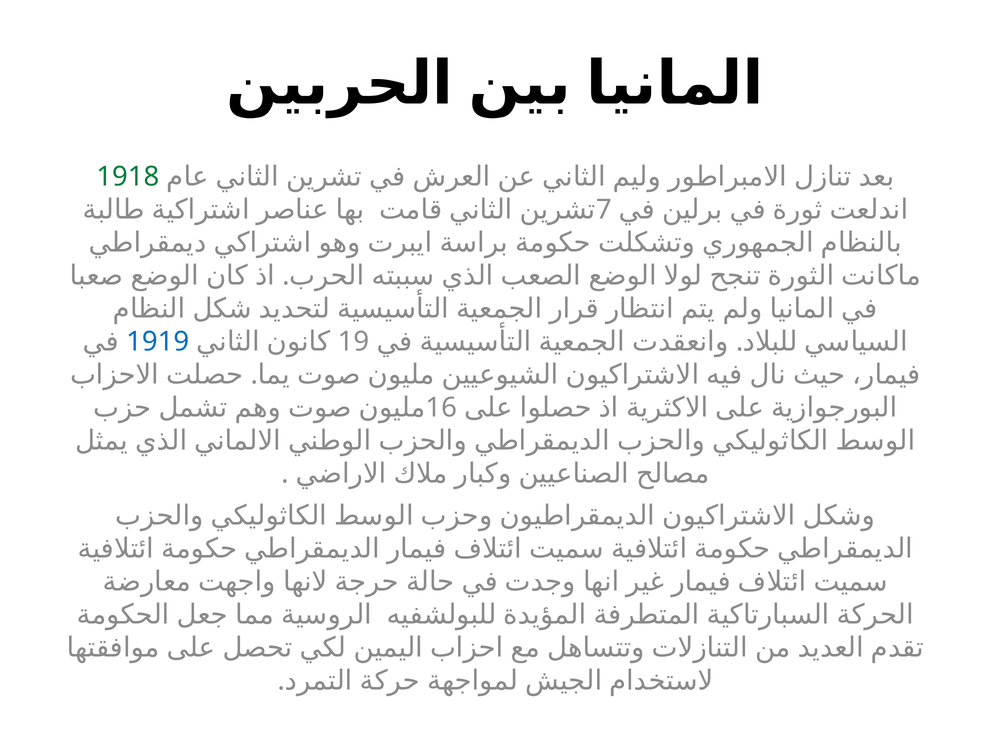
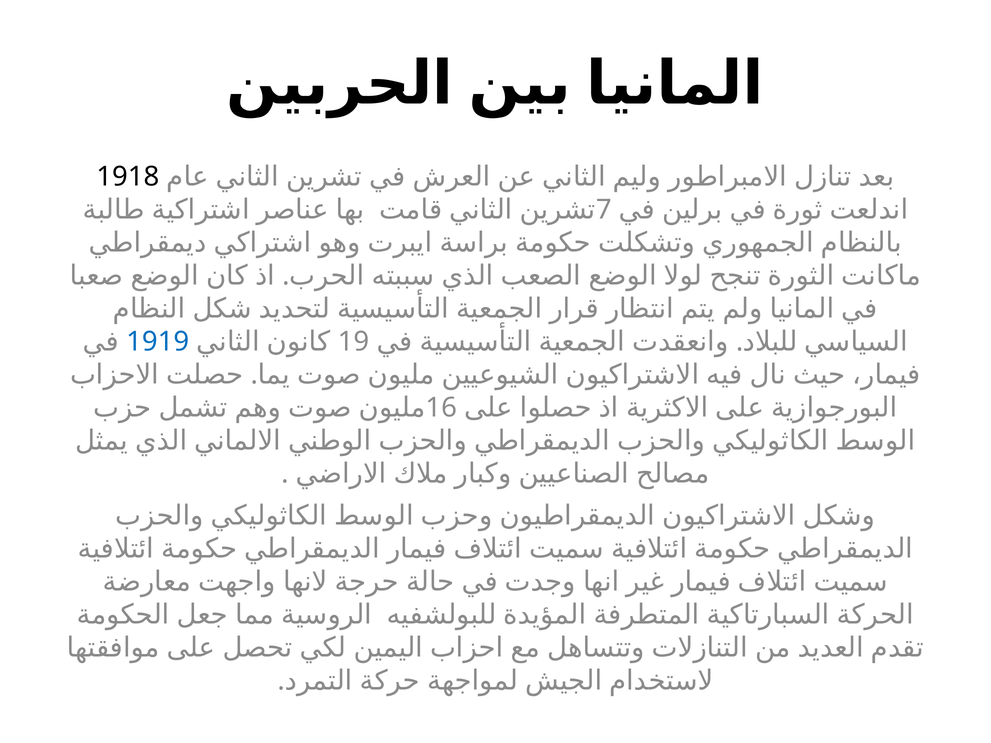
1918 colour: green -> black (128, 177)
